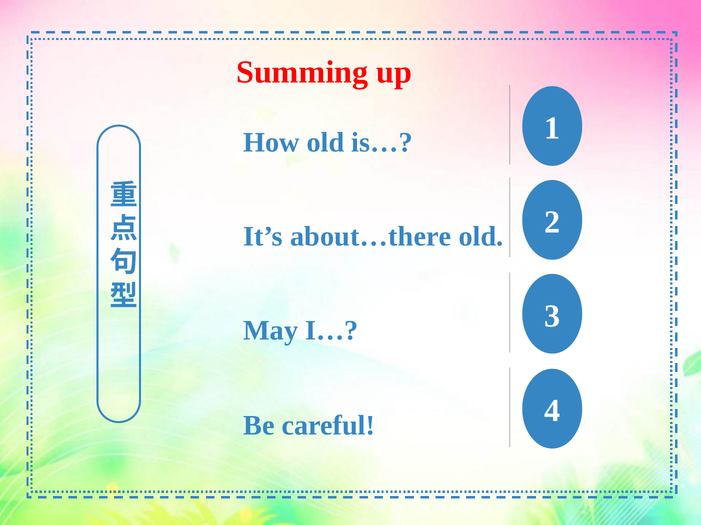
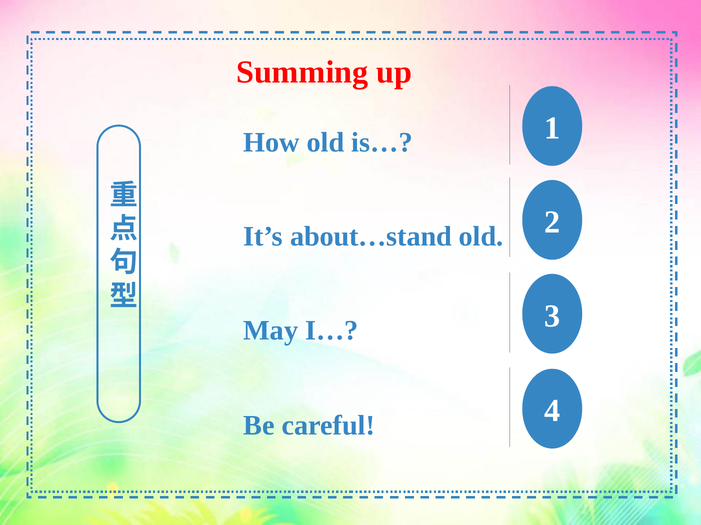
about…there: about…there -> about…stand (371, 237)
